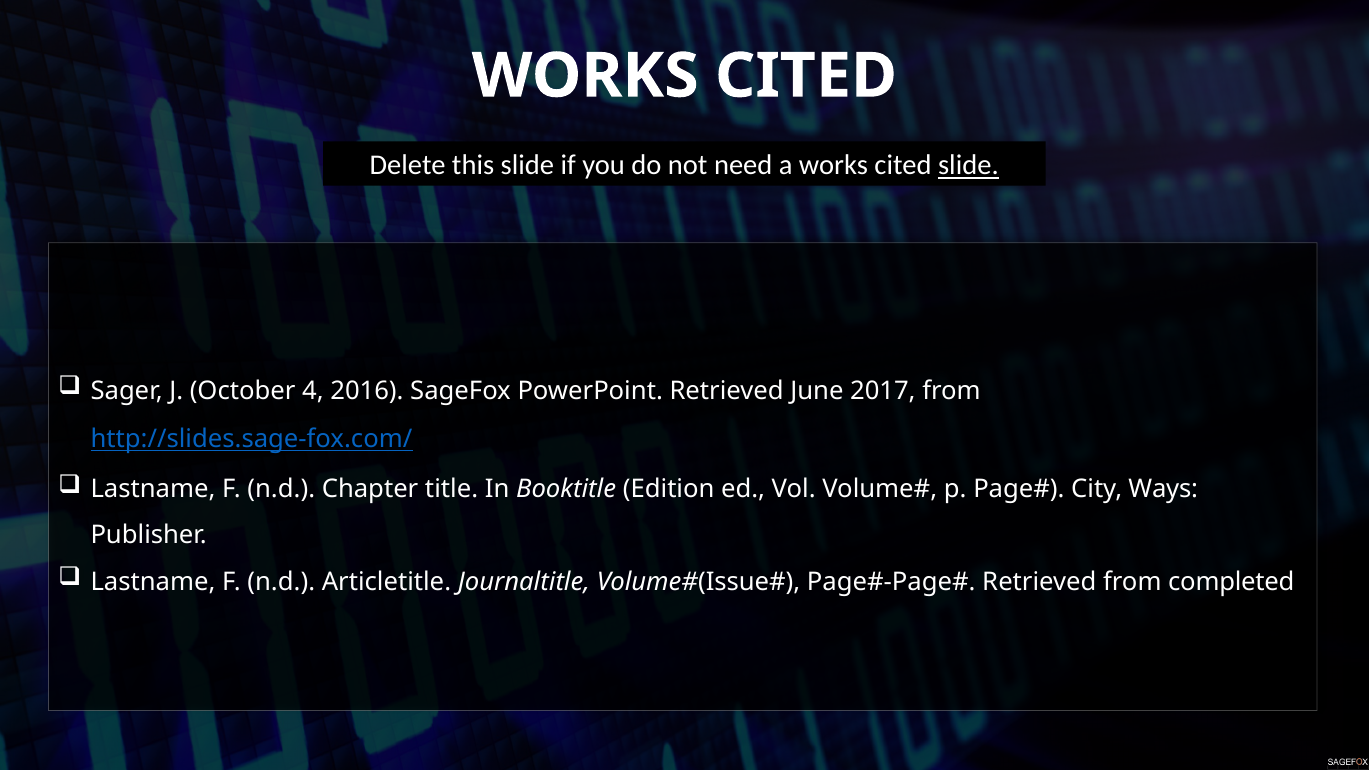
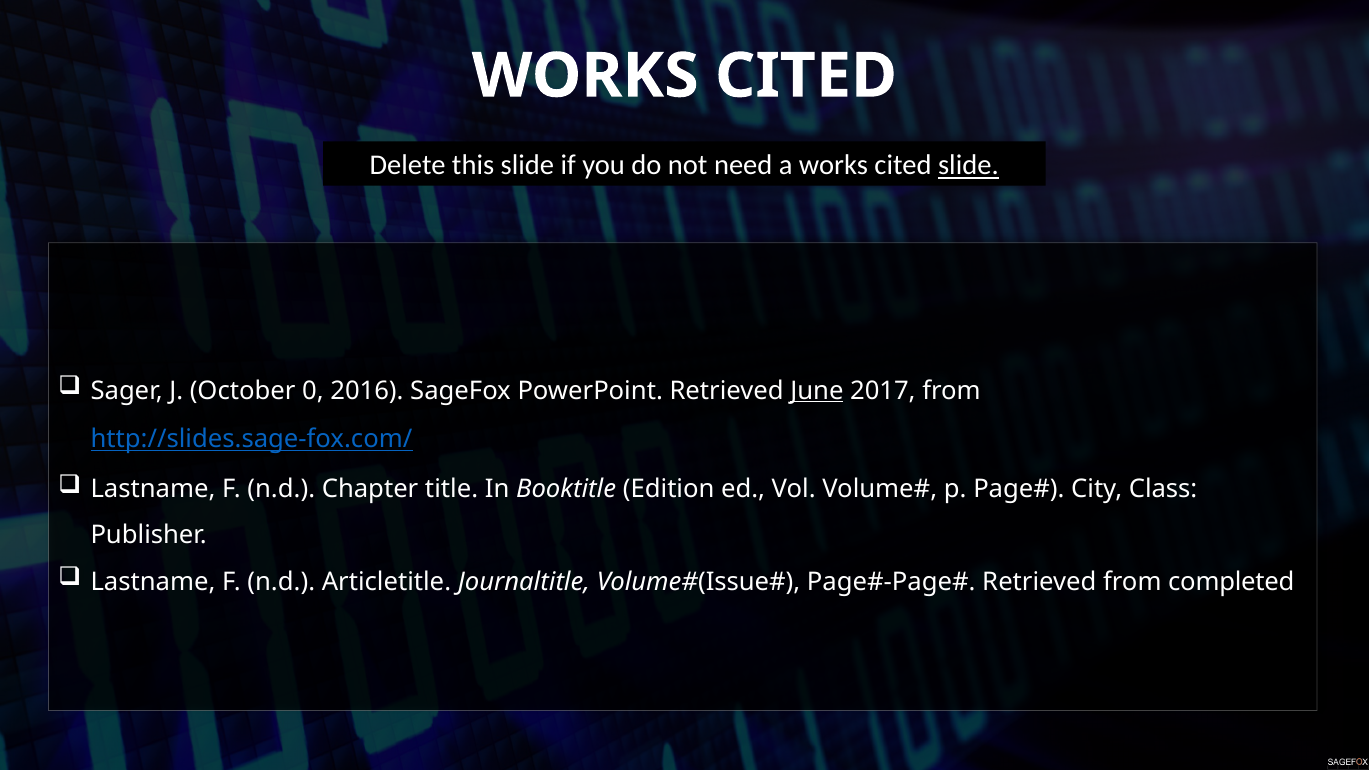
4: 4 -> 0 (313, 391)
June underline: none -> present (817, 391)
Ways: Ways -> Class (1163, 489)
